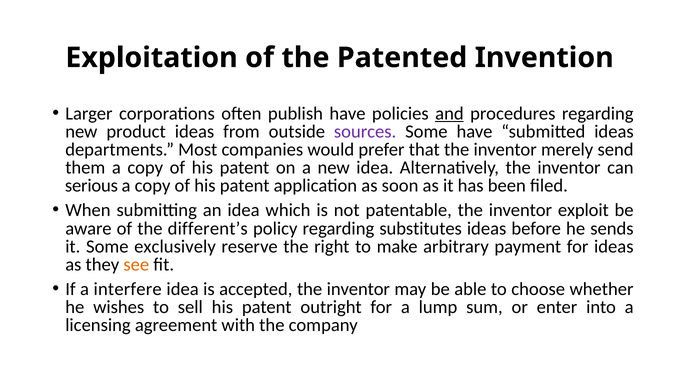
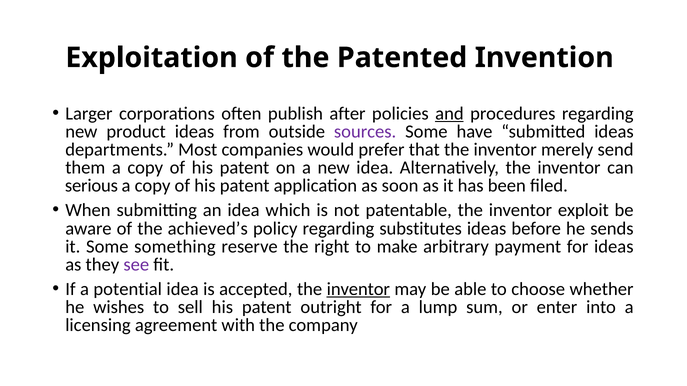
publish have: have -> after (348, 114)
different’s: different’s -> achieved’s (208, 229)
exclusively: exclusively -> something (175, 247)
see colour: orange -> purple (136, 265)
interfere: interfere -> potential (128, 289)
inventor underline: none -> present (358, 289)
